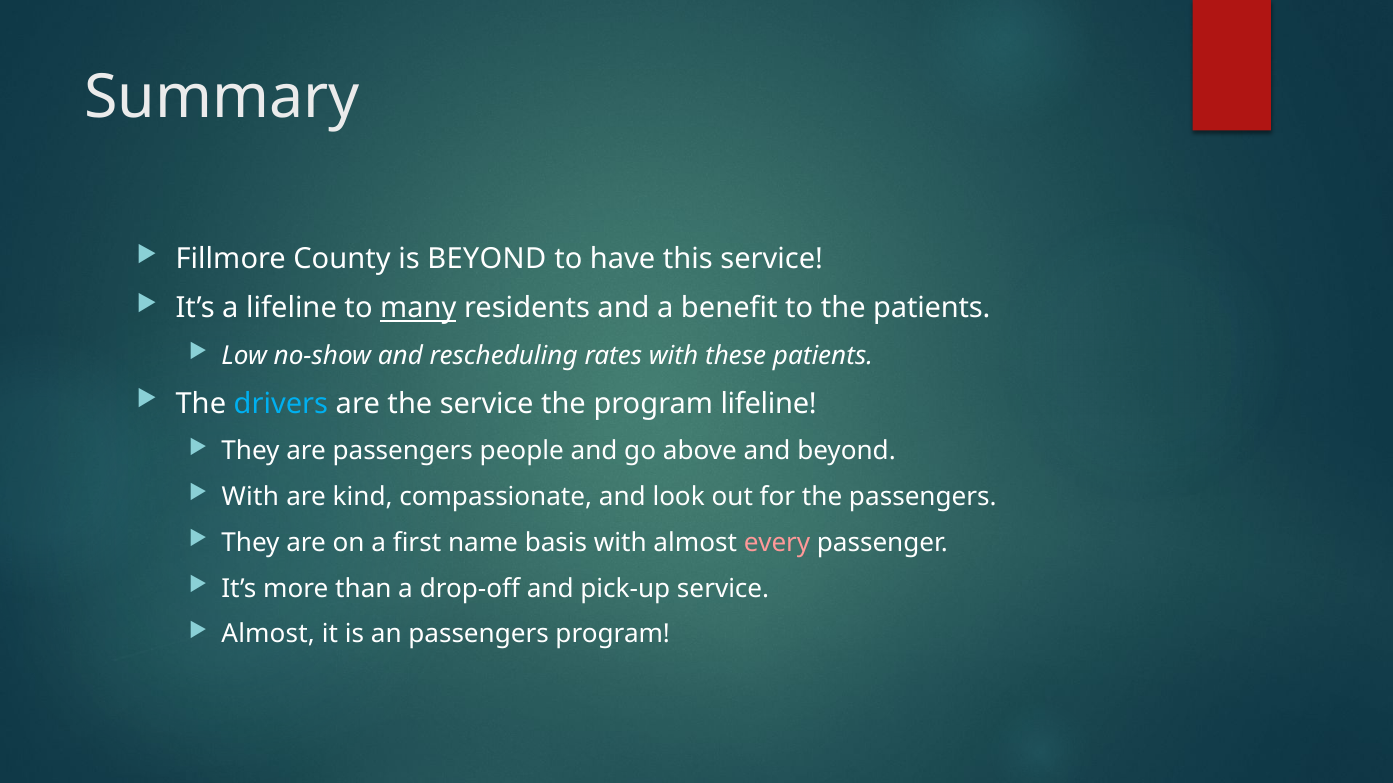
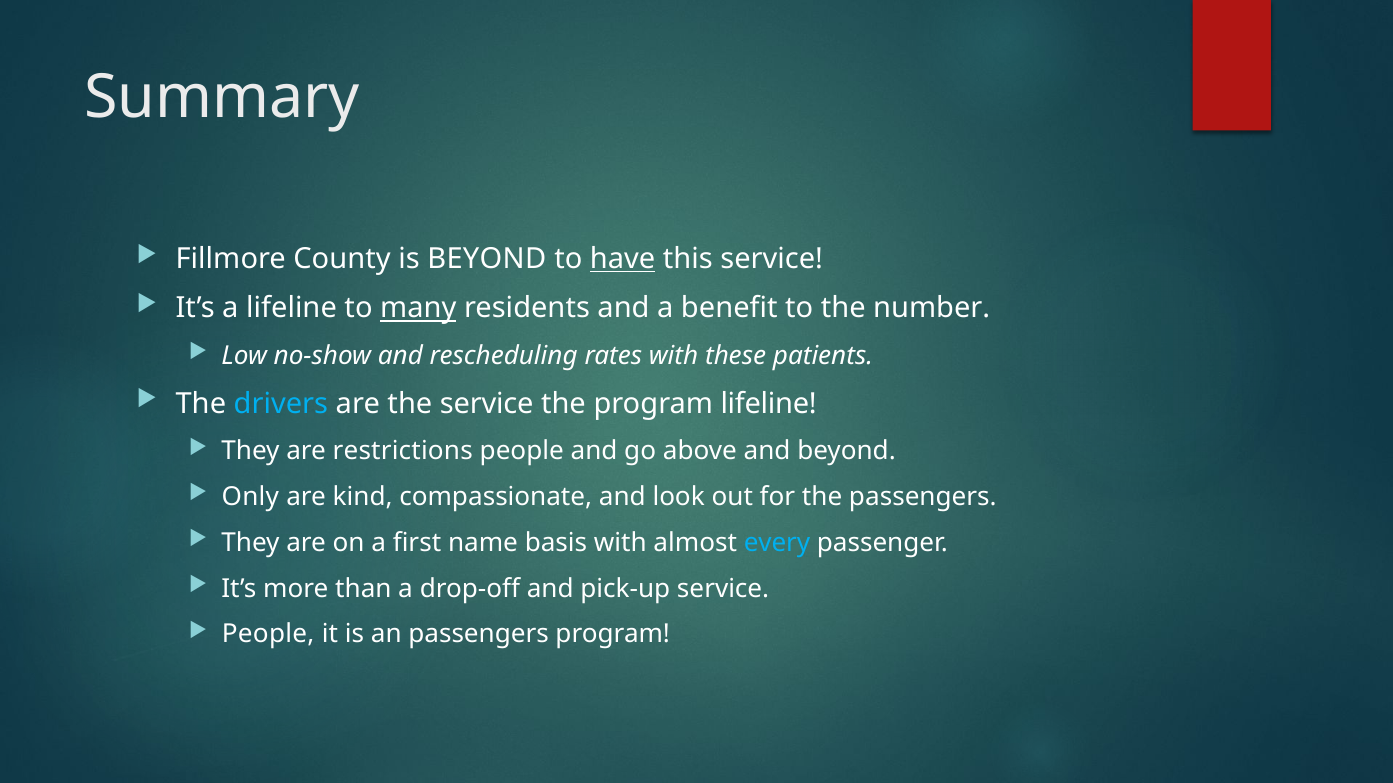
have underline: none -> present (623, 259)
the patients: patients -> number (932, 309)
are passengers: passengers -> restrictions (403, 451)
With: With -> Only (250, 497)
every colour: pink -> light blue (777, 543)
Almost: Almost -> People (268, 635)
